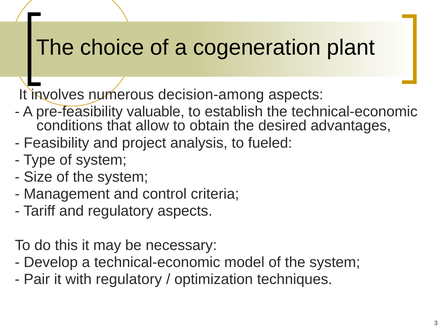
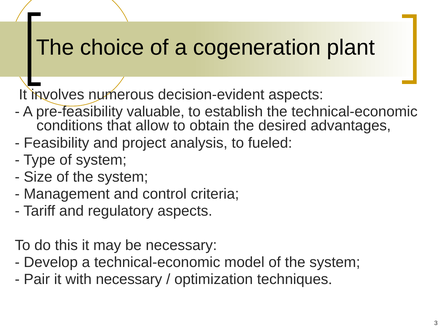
decision-among: decision-among -> decision-evident (211, 95)
with regulatory: regulatory -> necessary (129, 280)
